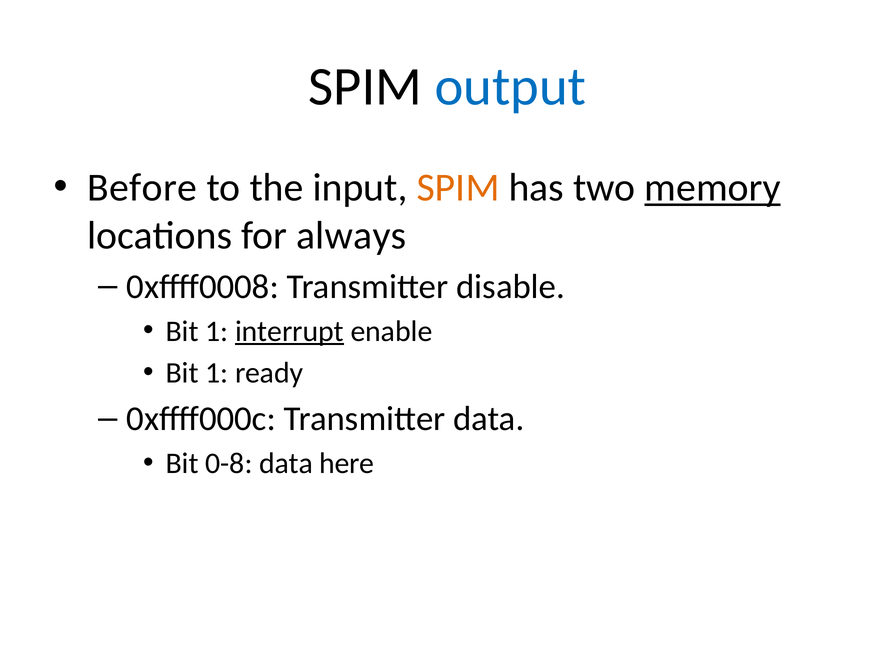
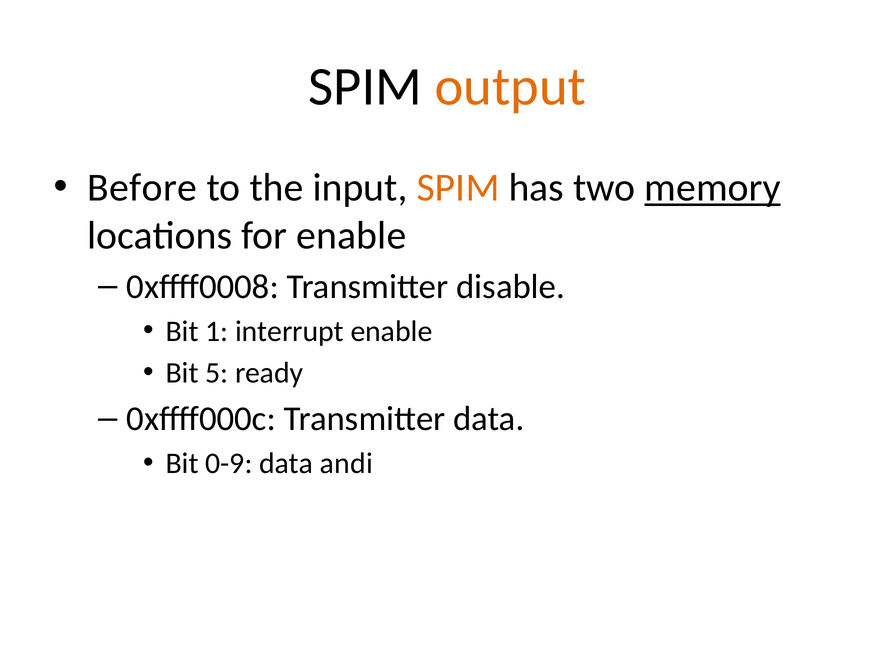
output colour: blue -> orange (510, 87)
for always: always -> enable (351, 235)
interrupt underline: present -> none (289, 331)
1: 1 -> 5 (217, 373)
0-8: 0-8 -> 0-9 (229, 464)
here: here -> andi (346, 464)
